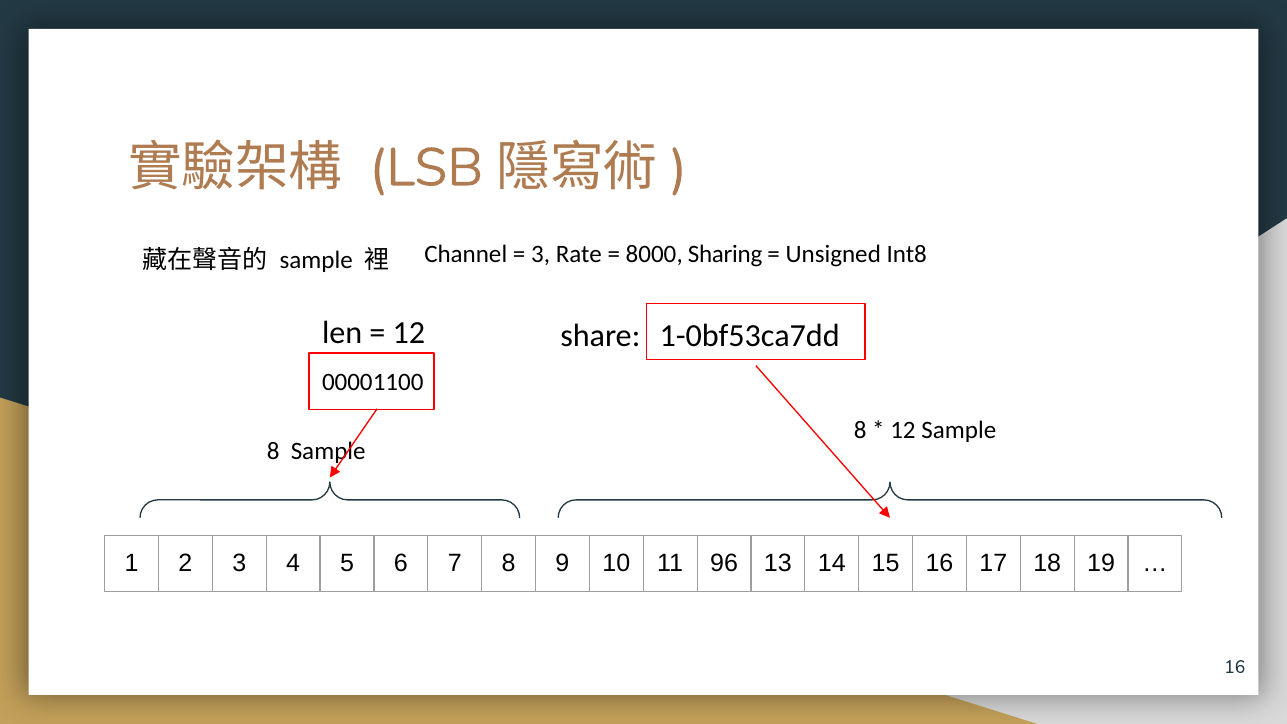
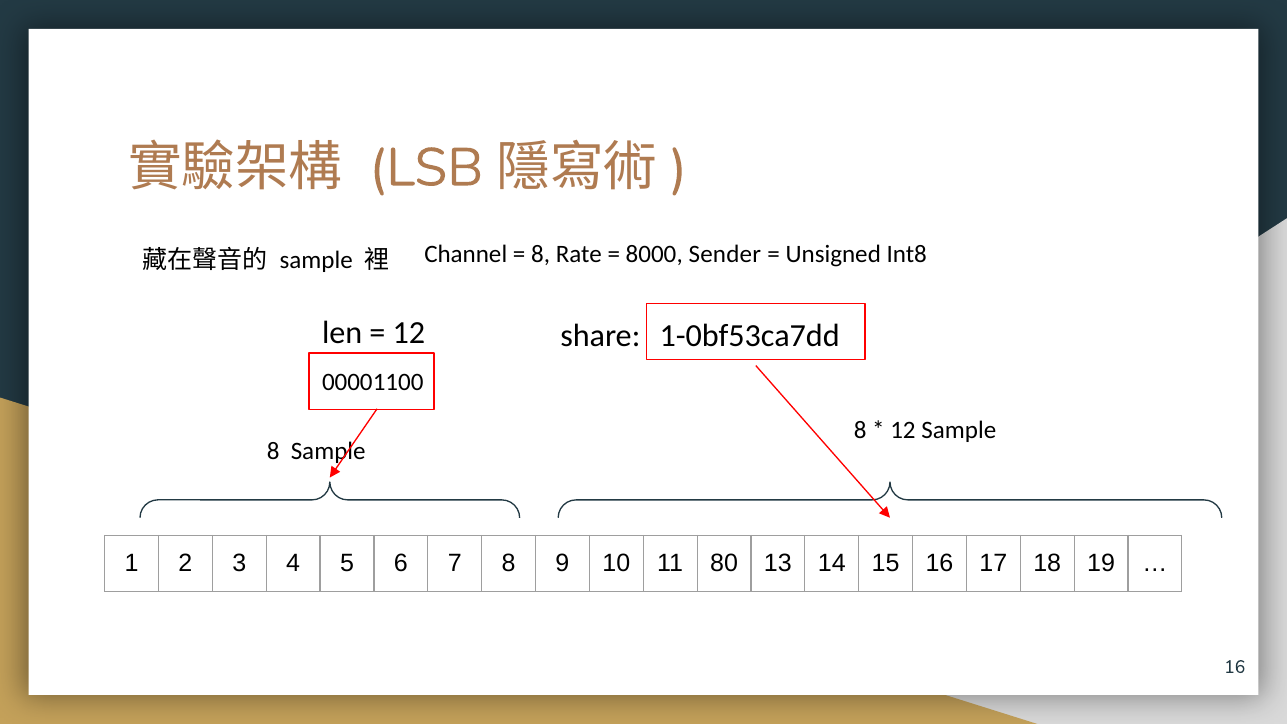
3: 3 -> 8 (541, 254)
Sharing: Sharing -> Sender (725, 254)
96: 96 -> 80 (724, 563)
